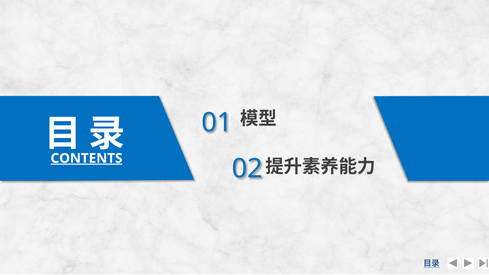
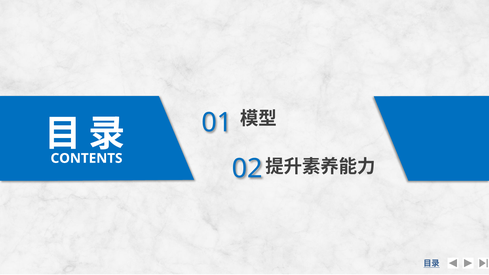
CONTENTS underline: present -> none (87, 158)
